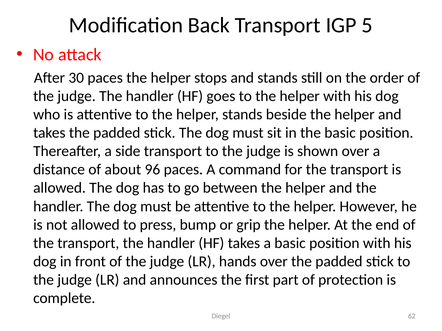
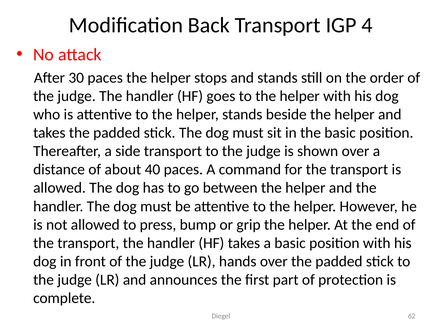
5: 5 -> 4 (367, 25)
96: 96 -> 40 (152, 170)
